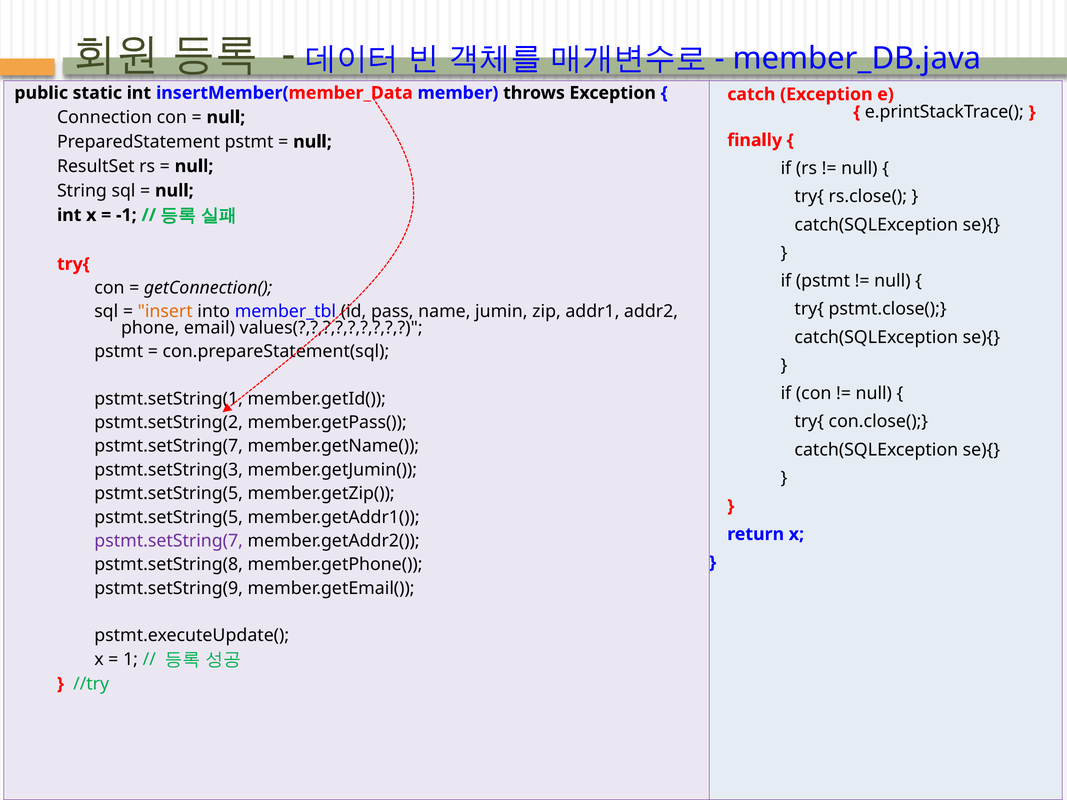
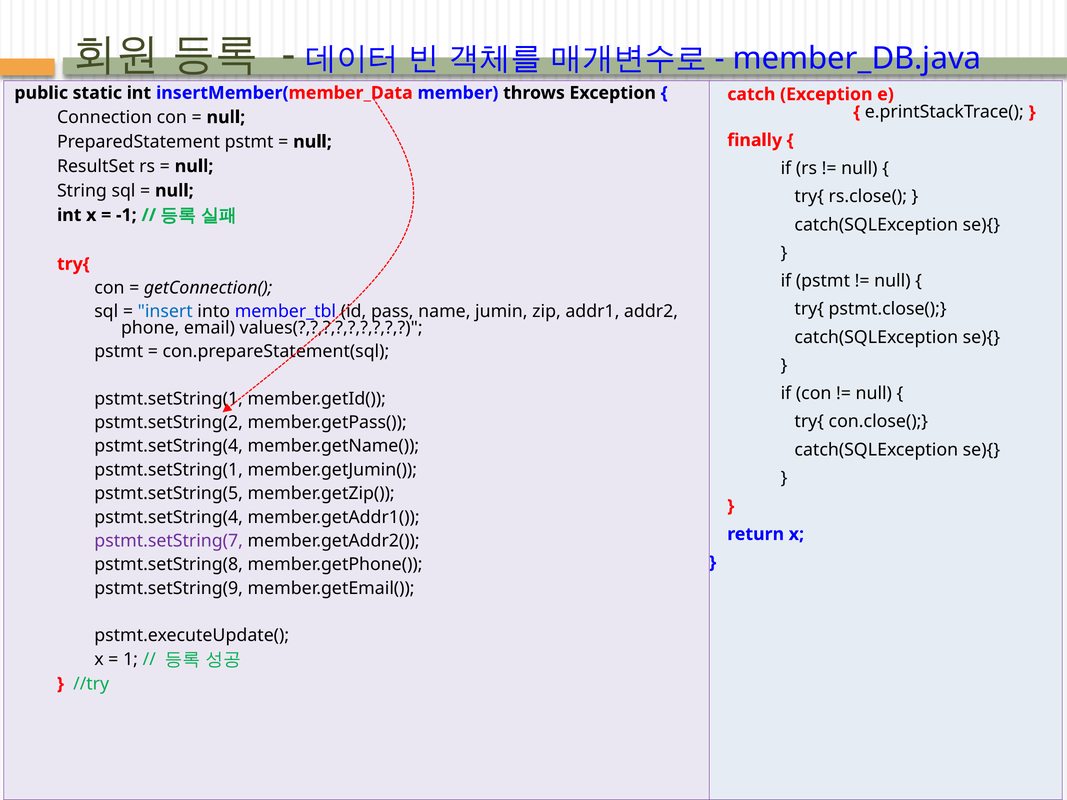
insert colour: orange -> blue (165, 311)
pstmt.setString(7: pstmt.setString(7 -> pstmt.setString(4 (169, 446)
pstmt.setString(3: pstmt.setString(3 -> pstmt.setString(1 (169, 470)
pstmt.setString(5: pstmt.setString(5 -> pstmt.setString(4 (169, 517)
